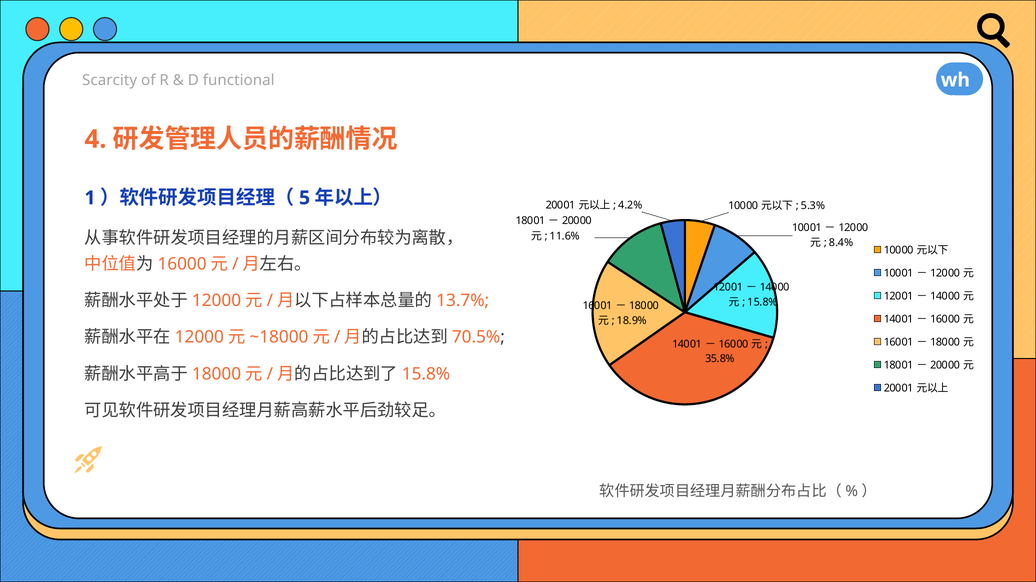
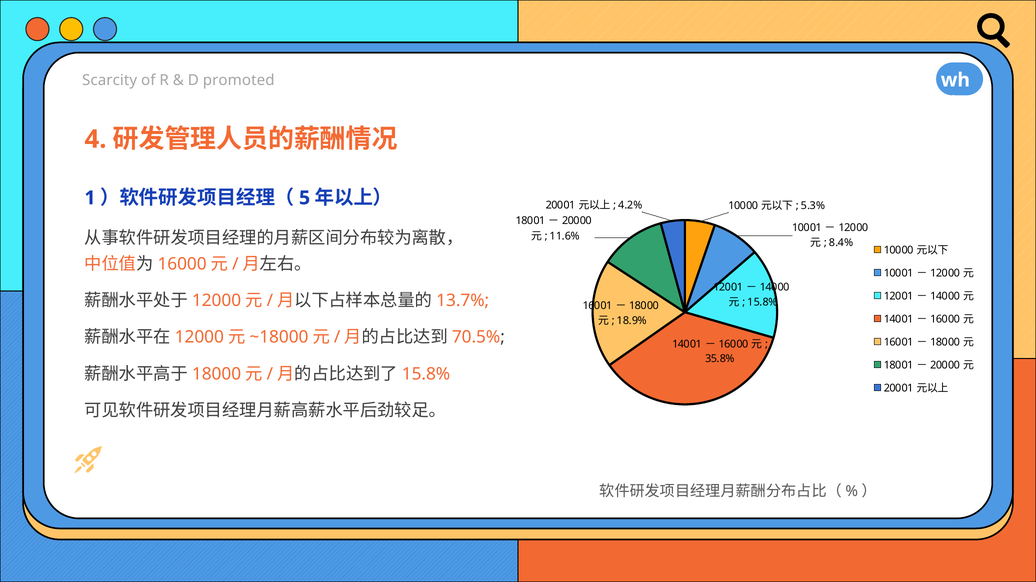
functional: functional -> promoted (239, 80)
